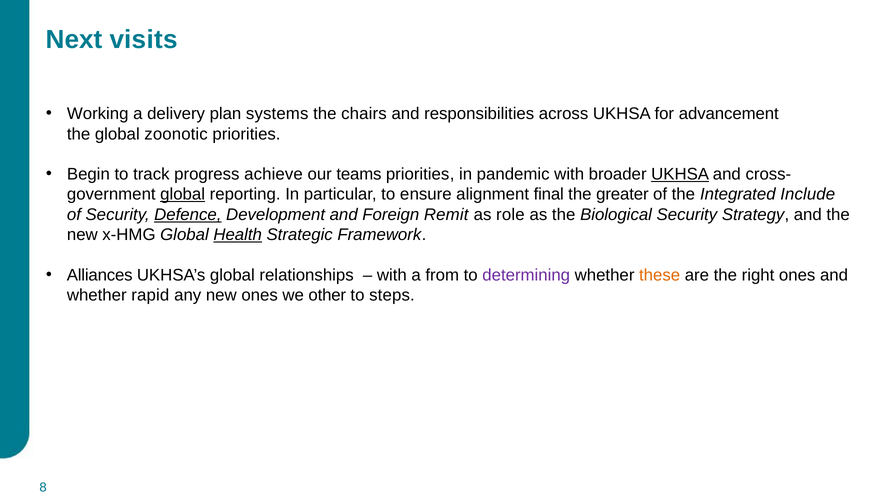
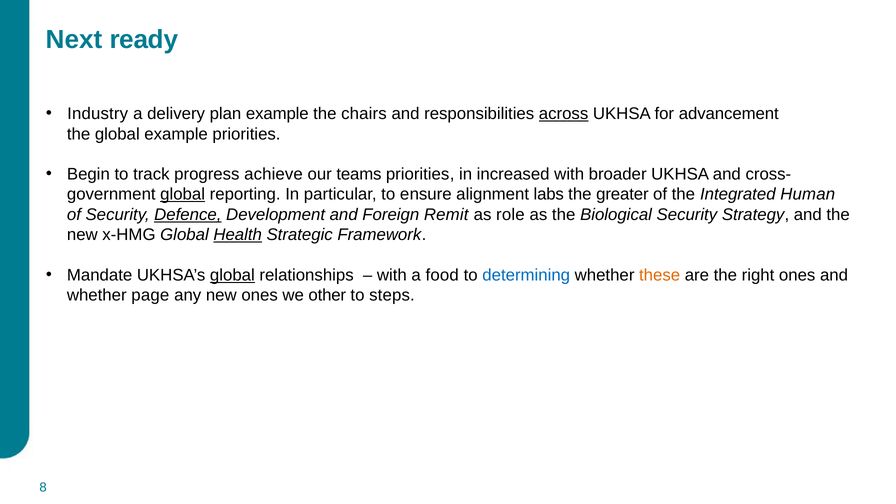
visits: visits -> ready (144, 40)
Working: Working -> Industry (98, 114)
plan systems: systems -> example (277, 114)
across underline: none -> present (564, 114)
global zoonotic: zoonotic -> example (176, 134)
pandemic: pandemic -> increased (513, 174)
UKHSA underline: present -> none (680, 174)
final: final -> labs (549, 194)
Include: Include -> Human (808, 194)
Alliances: Alliances -> Mandate (100, 275)
global underline: none -> present (232, 275)
from: from -> food (442, 275)
determining colour: purple -> blue (526, 275)
rapid: rapid -> page (150, 295)
